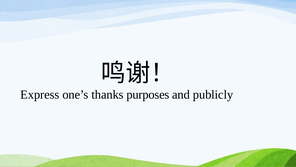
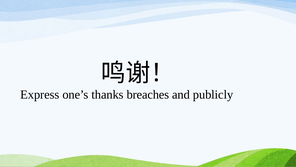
purposes: purposes -> breaches (148, 94)
